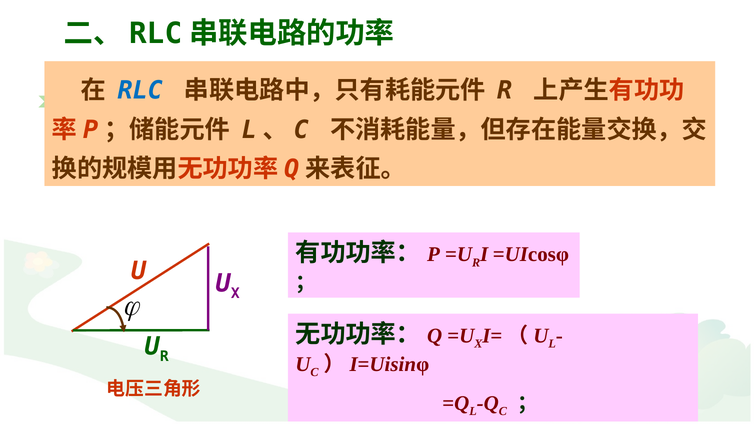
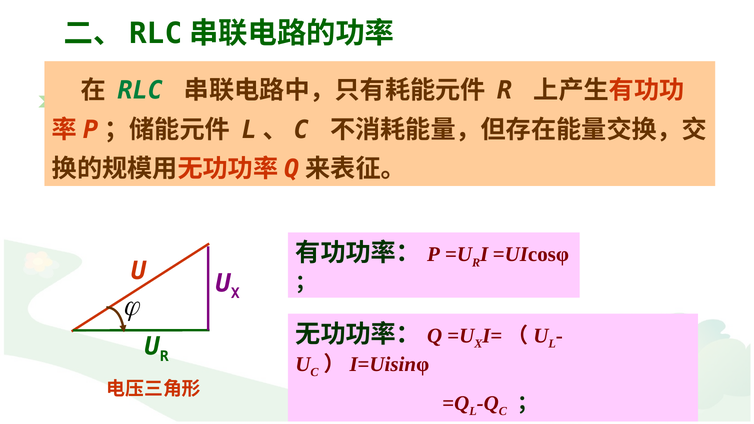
RLC colour: blue -> green (140, 91)
